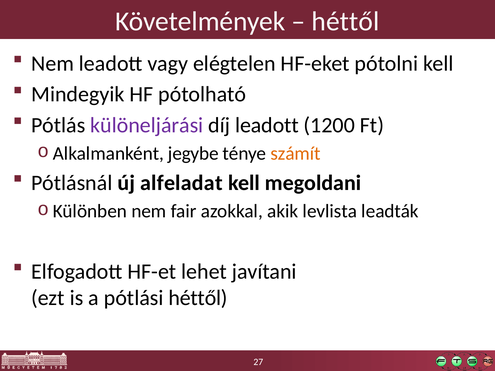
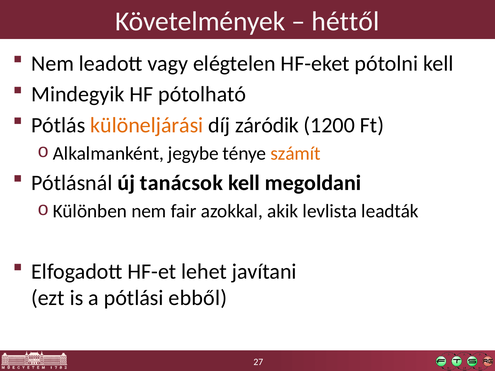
különeljárási colour: purple -> orange (147, 125)
díj leadott: leadott -> záródik (267, 125)
alfeladat: alfeladat -> tanácsok (181, 183)
pótlási héttől: héttől -> ebből (198, 298)
